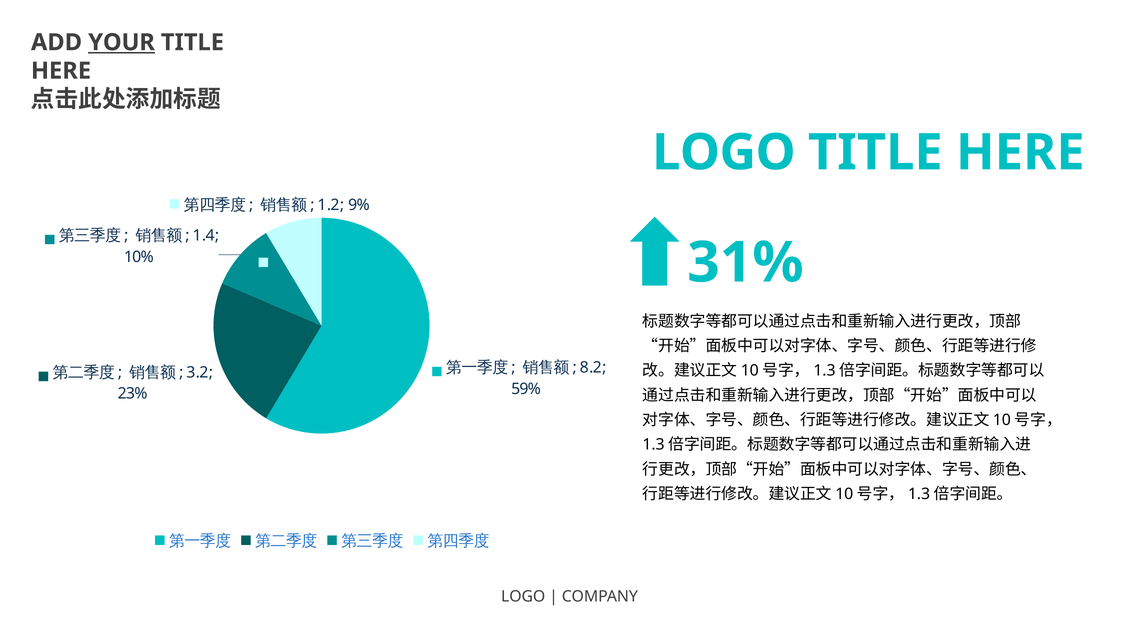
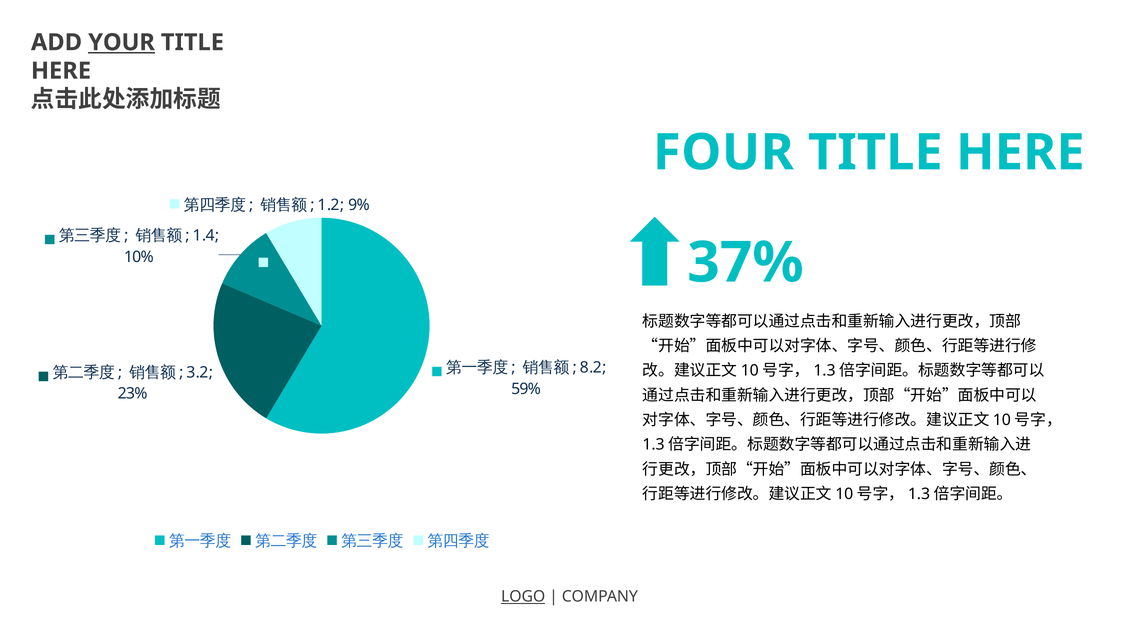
LOGO: LOGO -> FOUR (723, 153)
31%: 31% -> 37% (745, 263)
LOGO underline: none -> present (523, 597)
